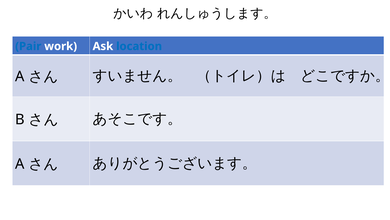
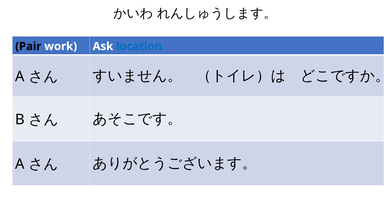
Pair colour: blue -> black (28, 46)
